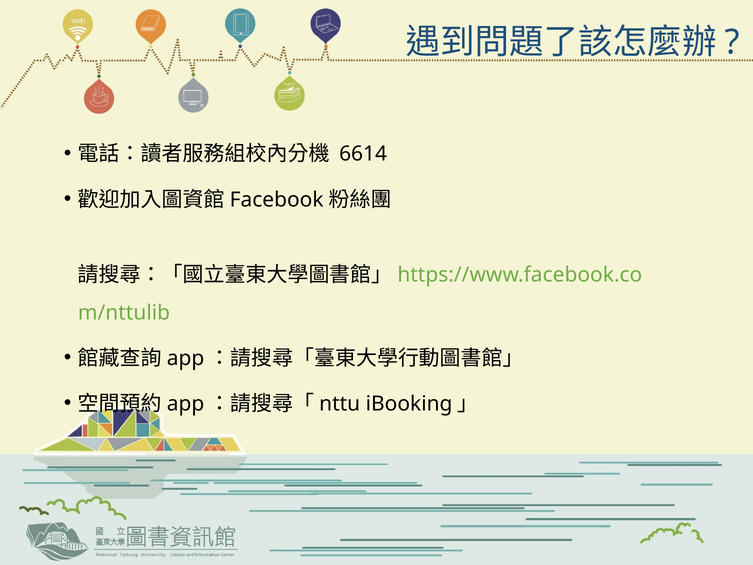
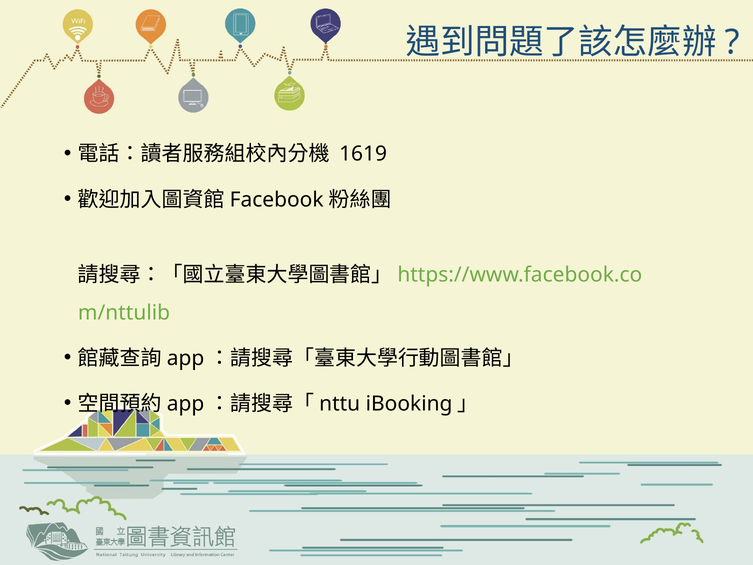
6614: 6614 -> 1619 (363, 154)
